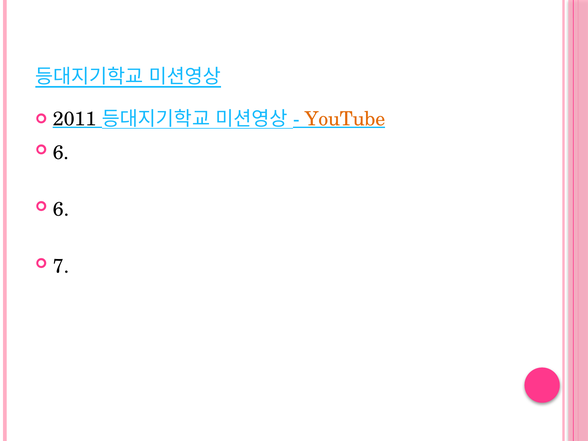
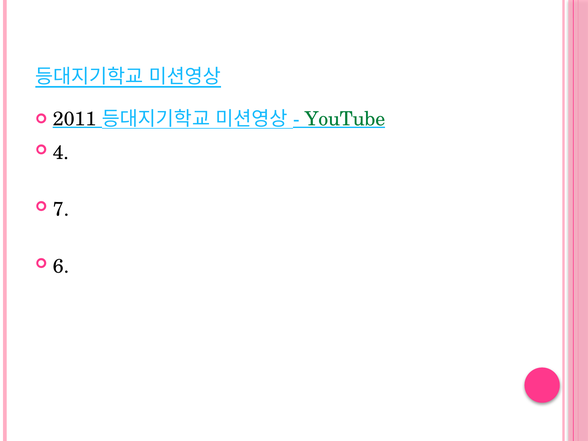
YouTube colour: orange -> green (345, 119)
6: 6 -> 4 (61, 153)
6: 6 -> 7 (61, 209)
7: 7 -> 6 (61, 266)
